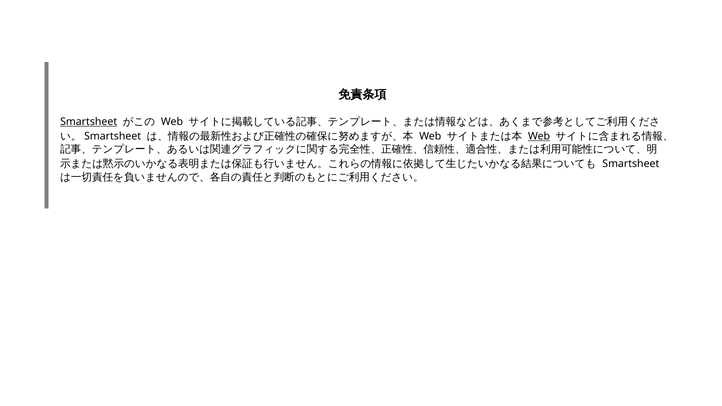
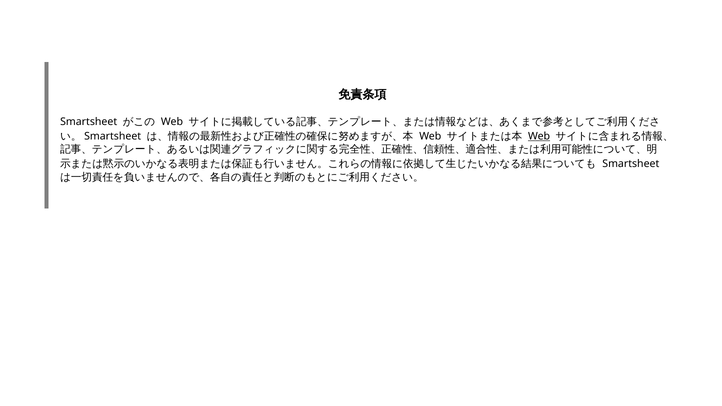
Smartsheet underline: present -> none (89, 122)
